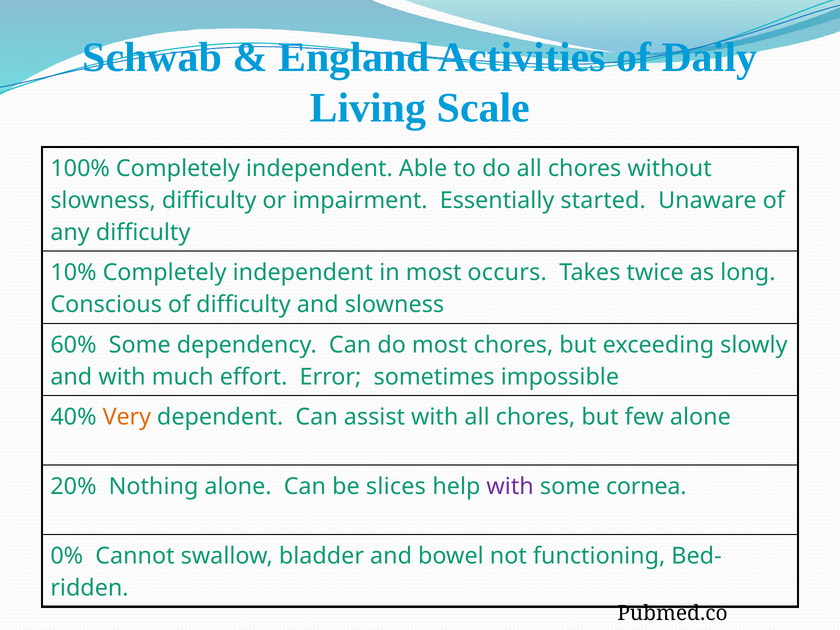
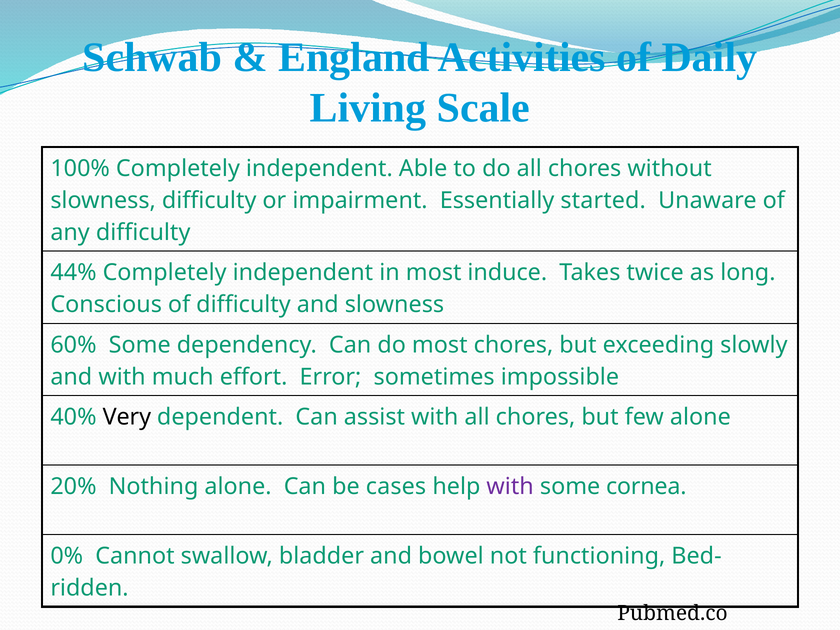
10%: 10% -> 44% (73, 273)
occurs: occurs -> induce (507, 273)
Very colour: orange -> black (127, 417)
slices: slices -> cases (396, 487)
